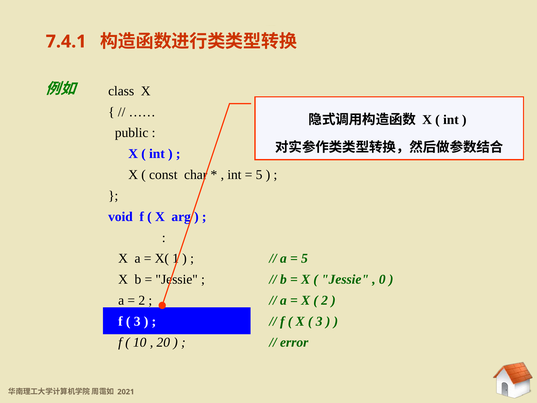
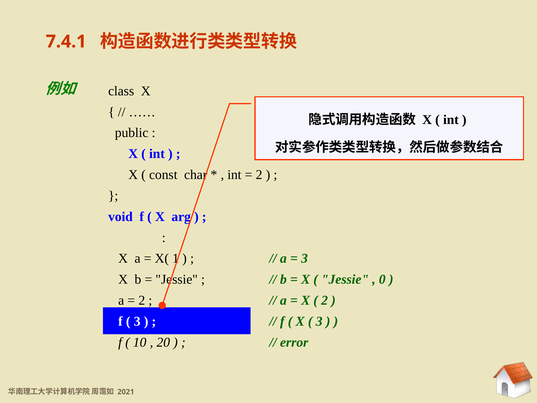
5: 5 -> 2 (259, 175)
5: 5 -> 3 (304, 258)
